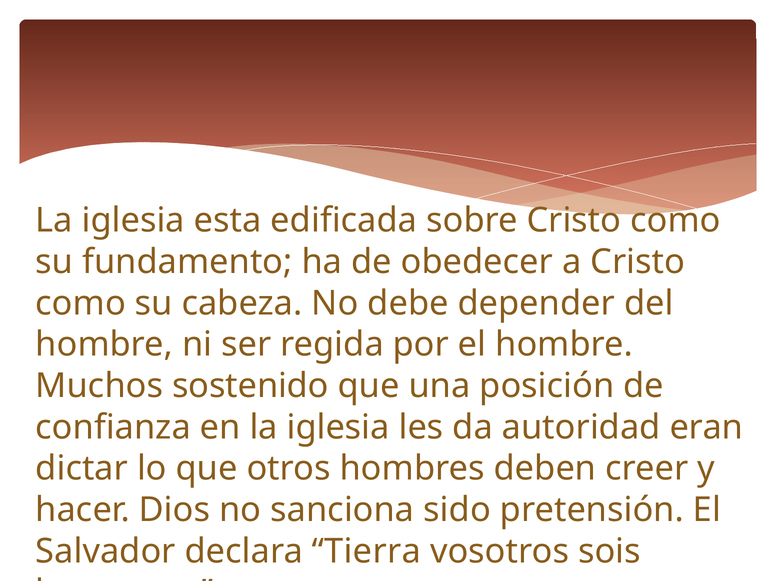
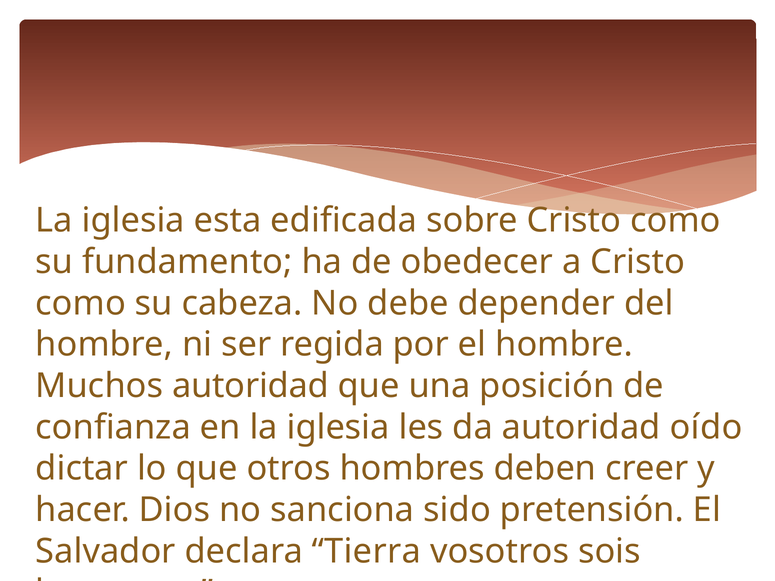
Muchos sostenido: sostenido -> autoridad (250, 386)
eran: eran -> oído (706, 427)
